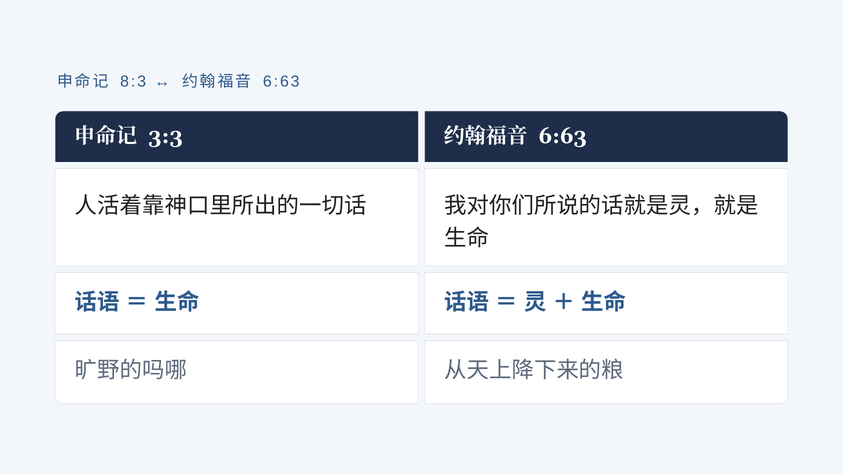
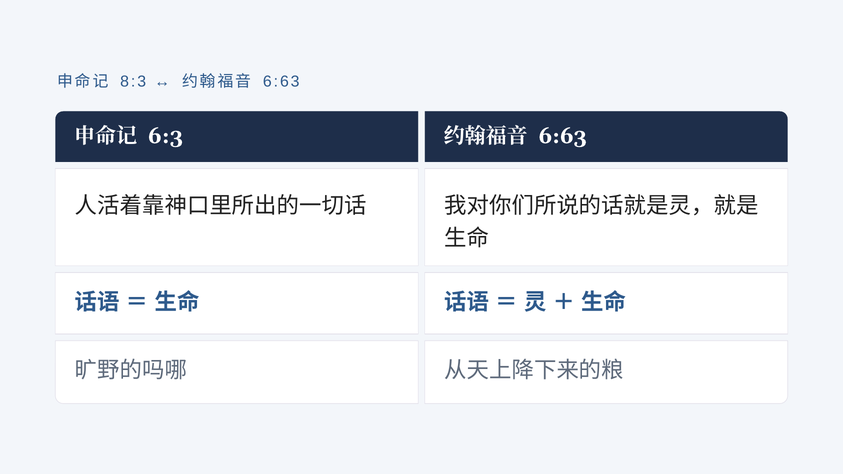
3:3: 3:3 -> 6:3 (165, 136)
